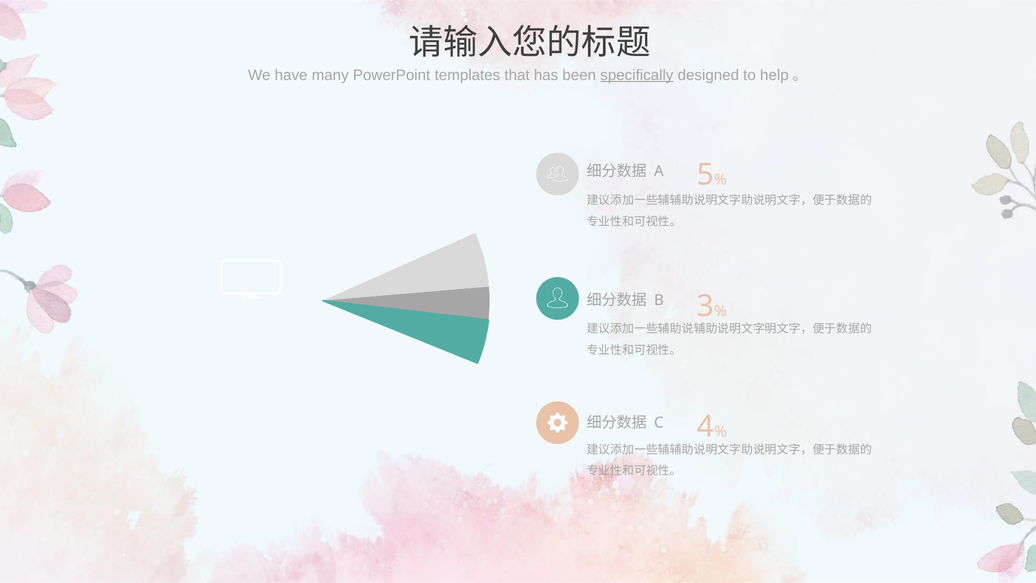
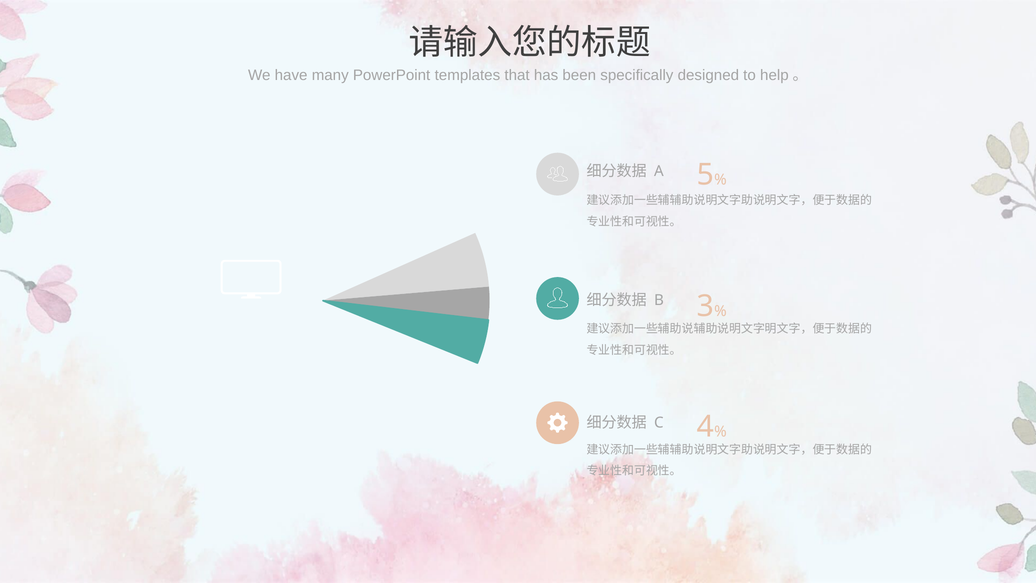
specifically underline: present -> none (637, 75)
